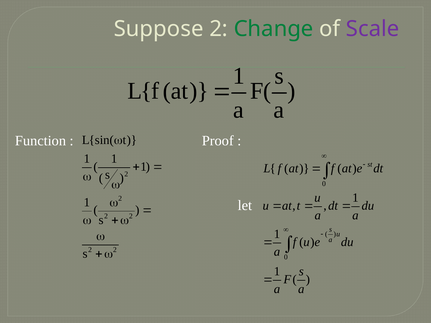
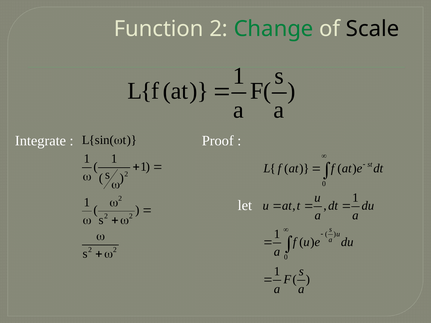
Suppose: Suppose -> Function (159, 29)
Scale colour: purple -> black (373, 29)
Function: Function -> Integrate (41, 141)
